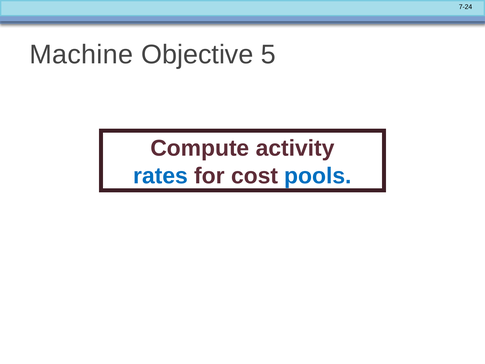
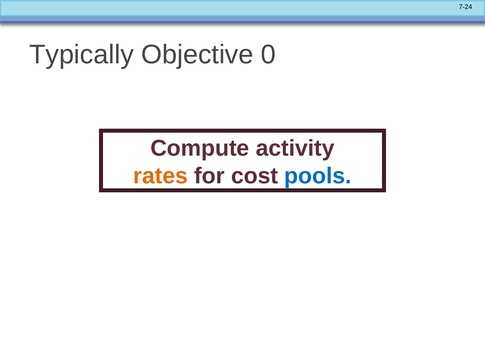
Machine: Machine -> Typically (81, 54)
5: 5 -> 0 (268, 54)
rates colour: blue -> orange (161, 176)
